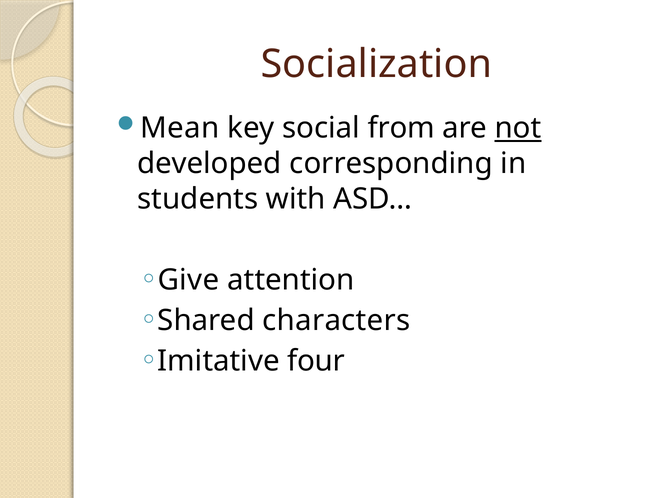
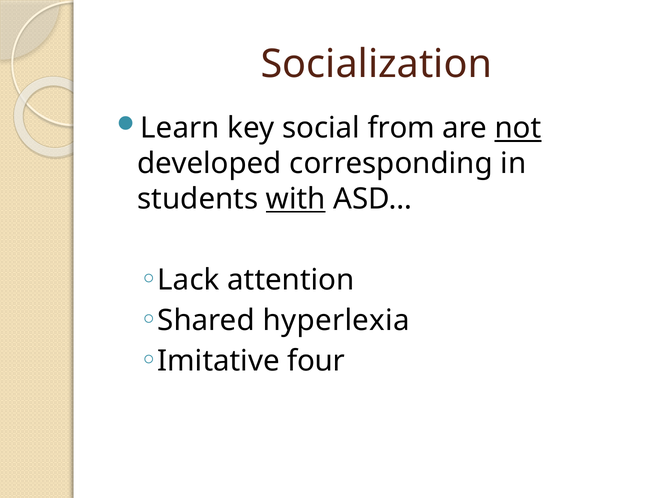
Mean: Mean -> Learn (180, 128)
with underline: none -> present (296, 199)
Give: Give -> Lack (189, 280)
characters: characters -> hyperlexia (336, 321)
